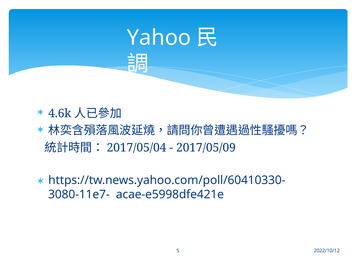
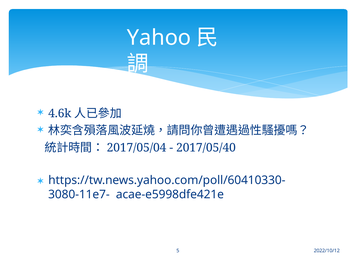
2017/05/09: 2017/05/09 -> 2017/05/40 (206, 148)
